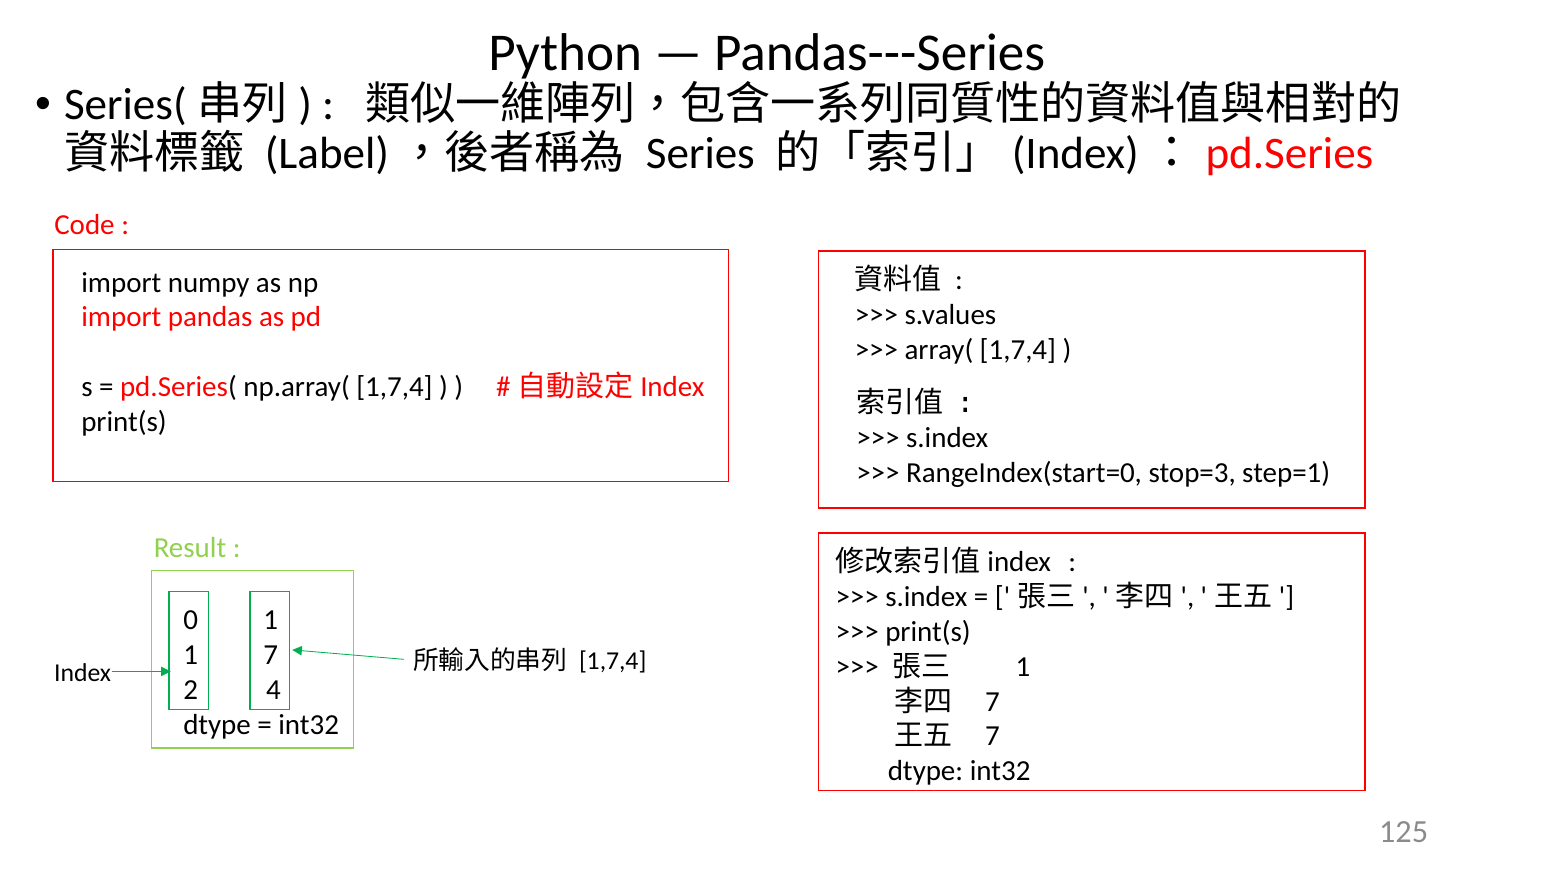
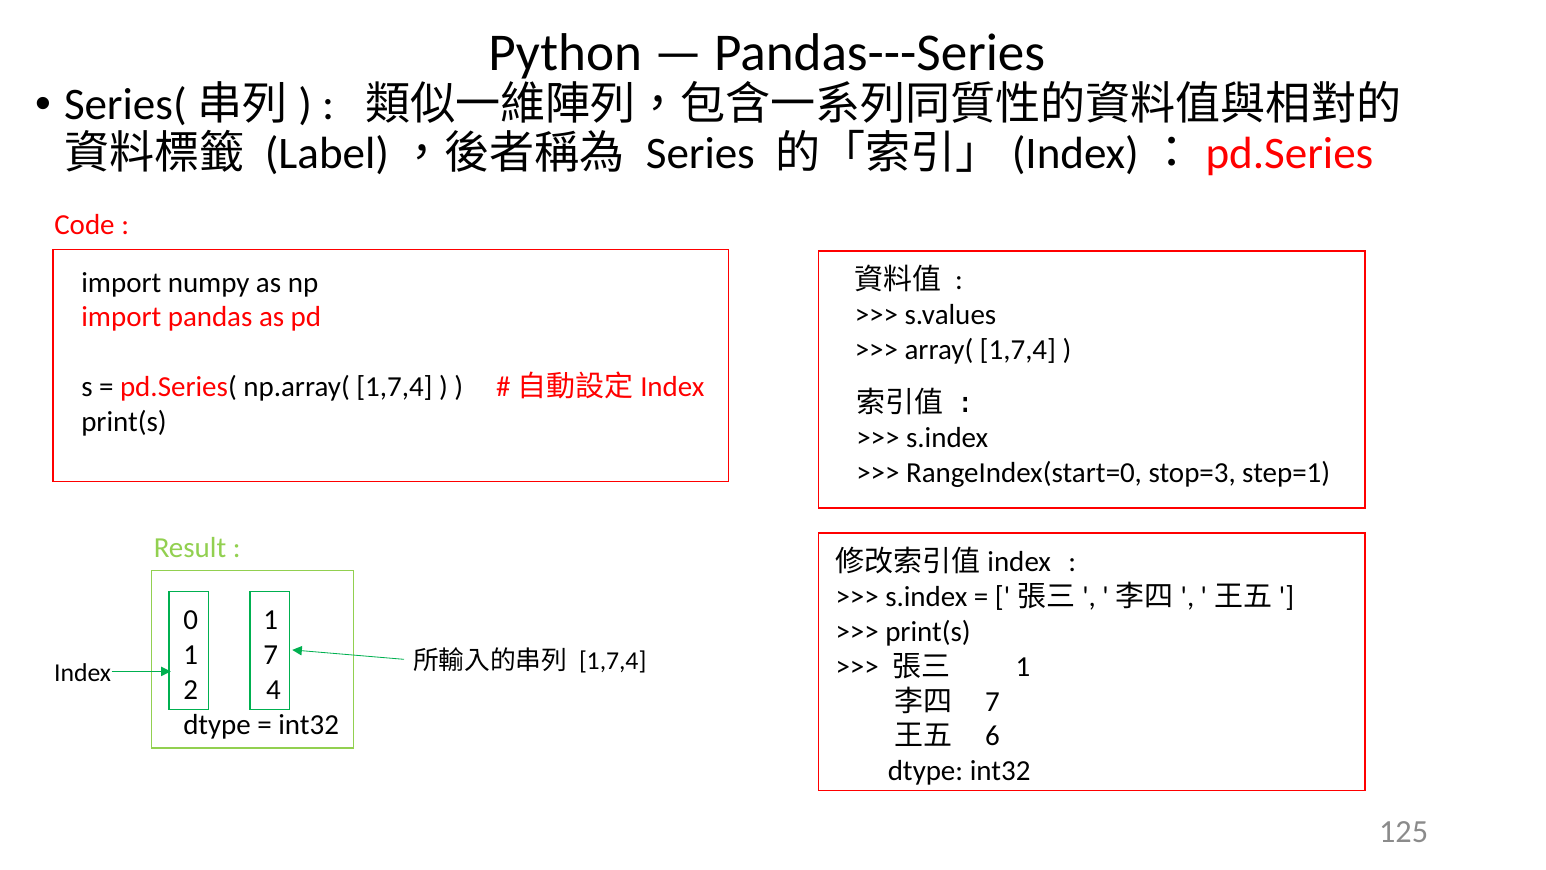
7: 7 -> 6 (992, 736)
